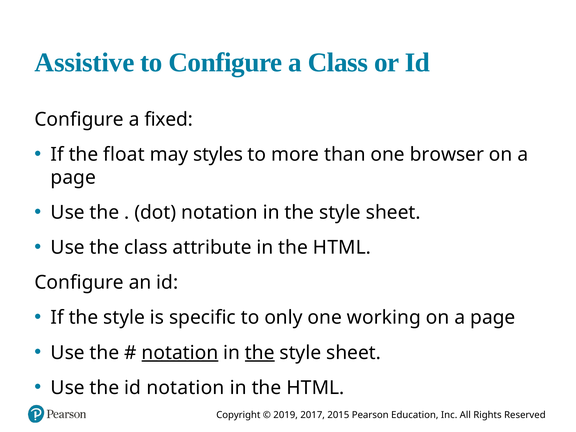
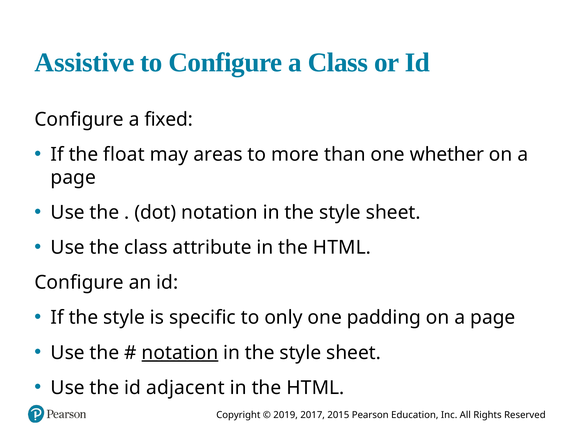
styles: styles -> areas (218, 154)
browser: browser -> whether (447, 154)
working: working -> padding (384, 318)
the underline: present -> none (260, 353)
id notation: notation -> adjacent (185, 388)
